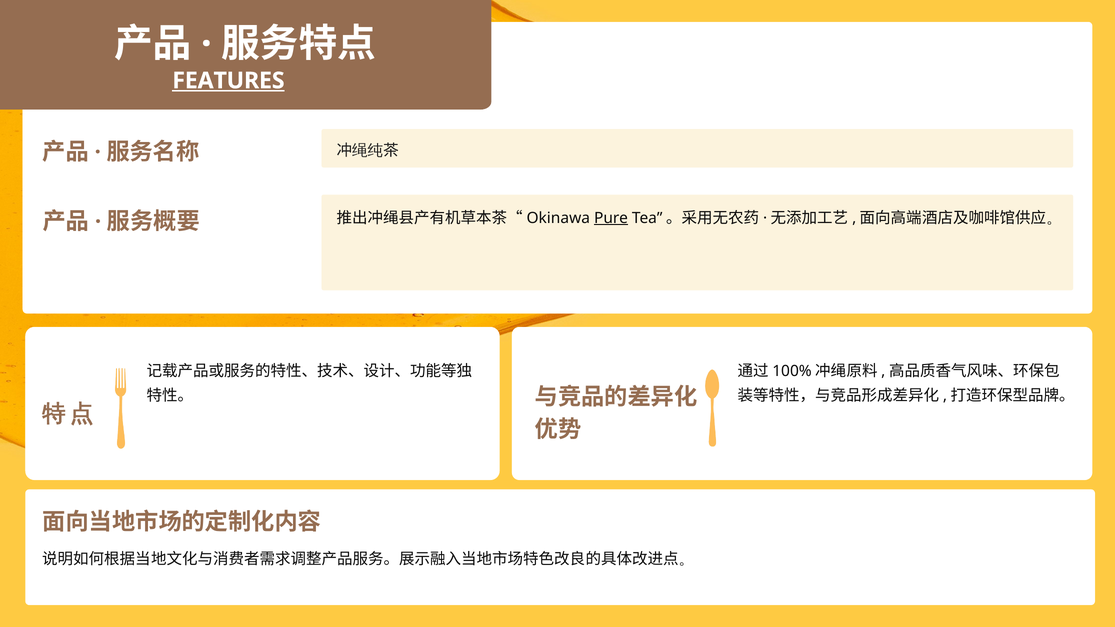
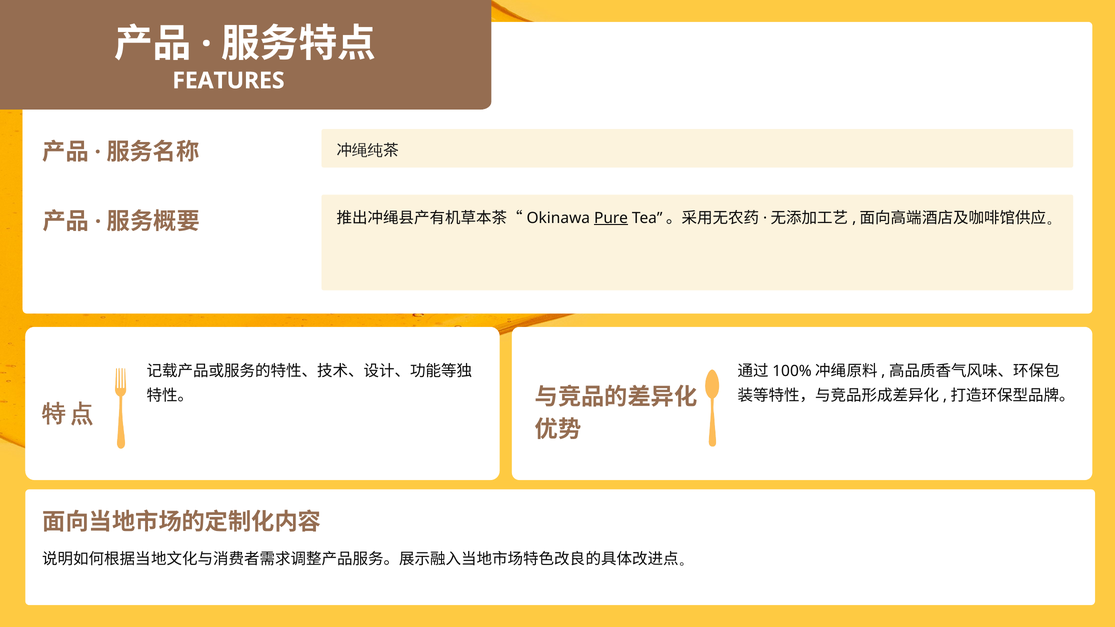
FEATURES underline: present -> none (228, 81)
